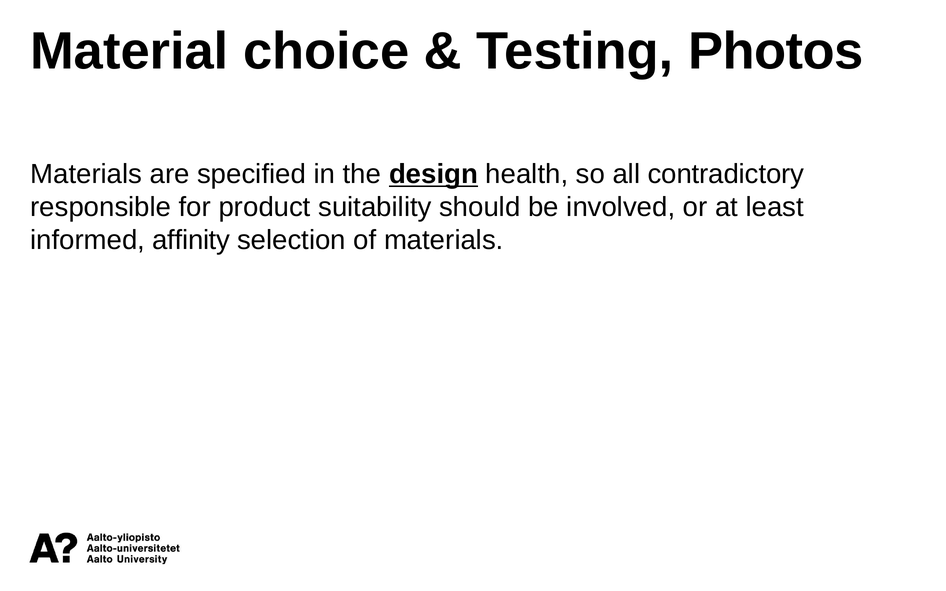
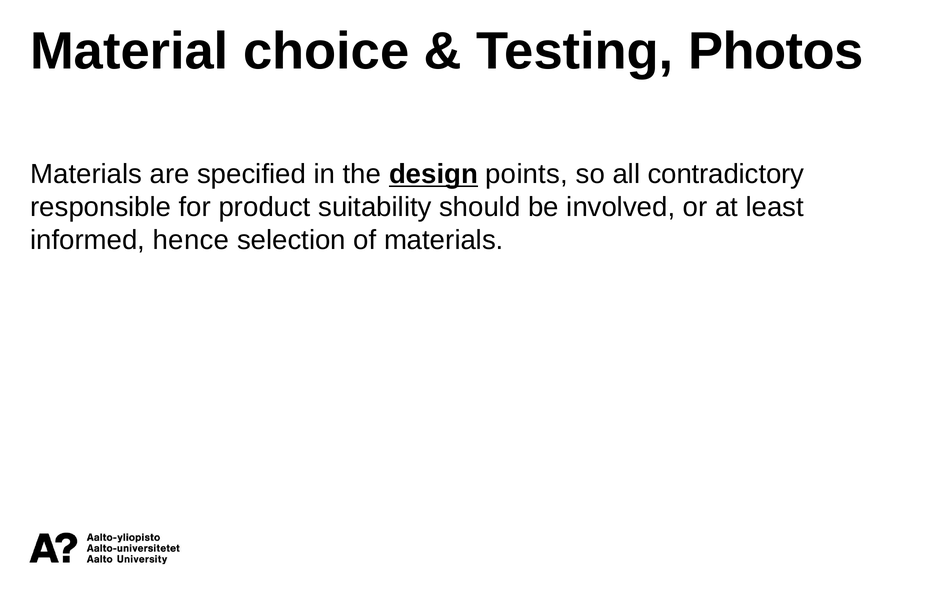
health: health -> points (527, 174)
affinity: affinity -> hence (191, 240)
